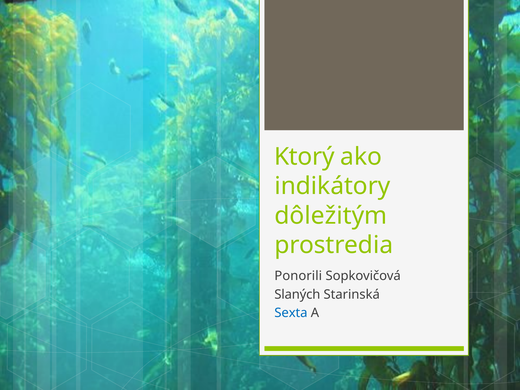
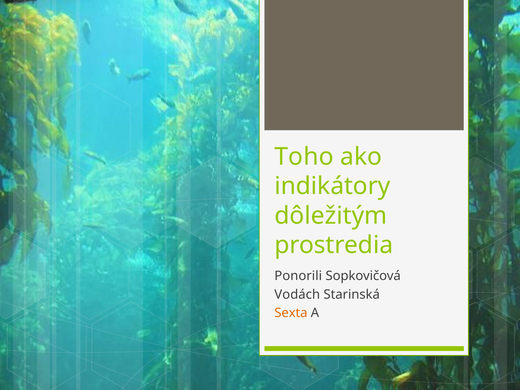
Ktorý: Ktorý -> Toho (304, 157)
Slaných: Slaných -> Vodách (297, 294)
Sexta colour: blue -> orange (291, 313)
